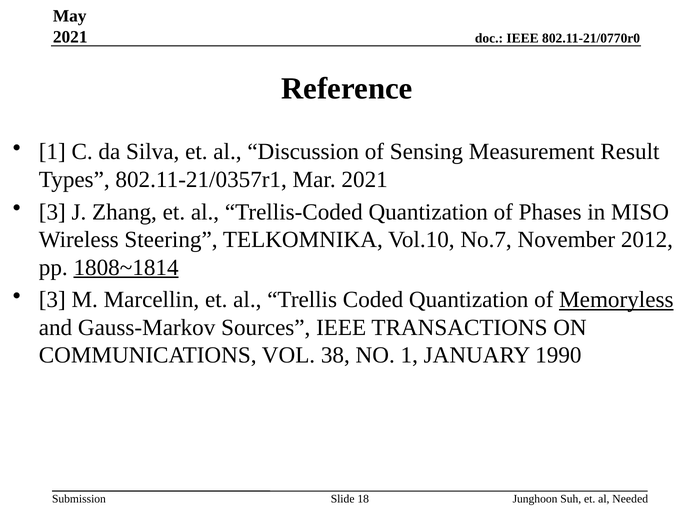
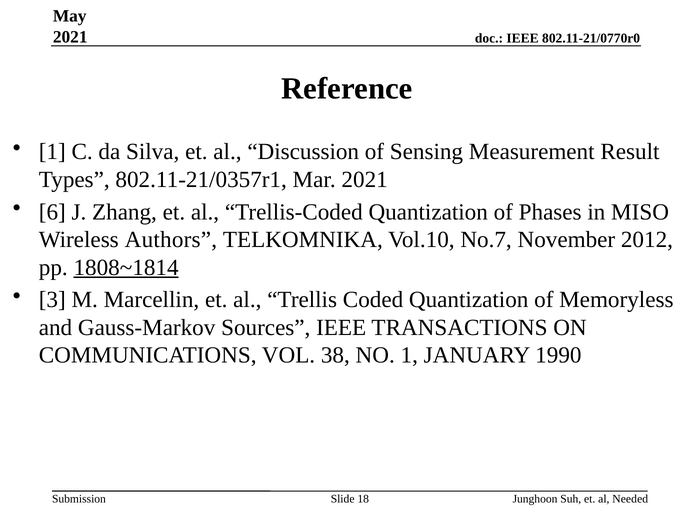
3: 3 -> 6 (52, 212)
Steering: Steering -> Authors (171, 240)
Memoryless underline: present -> none (616, 300)
